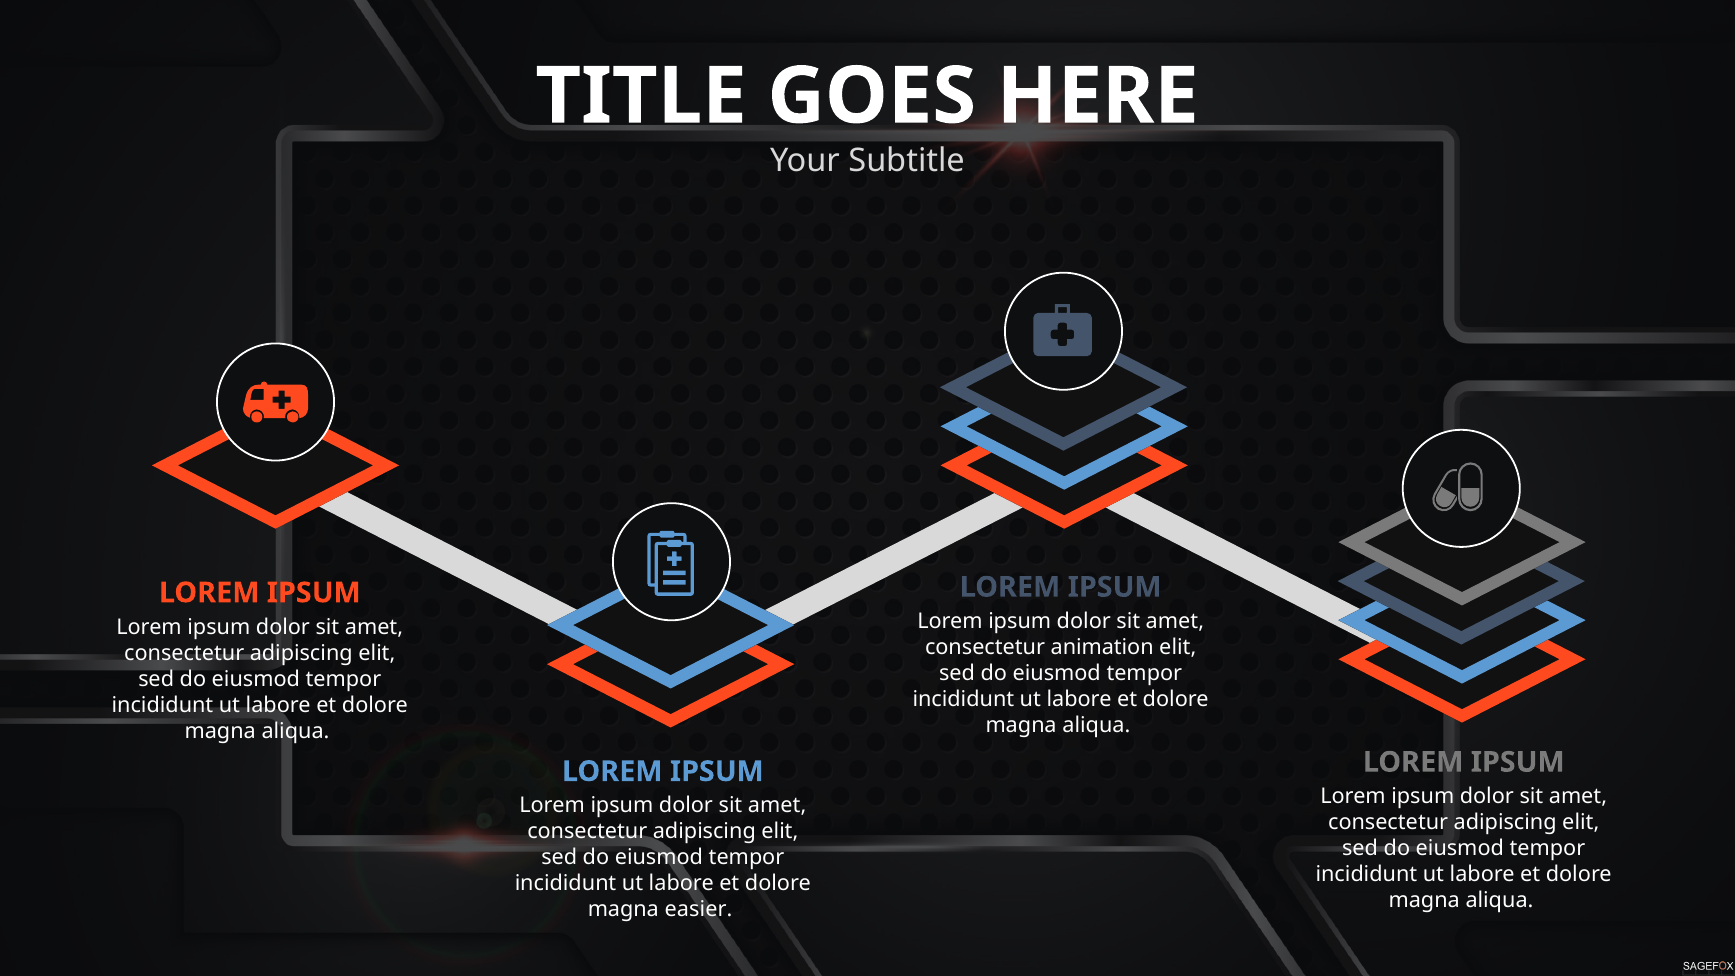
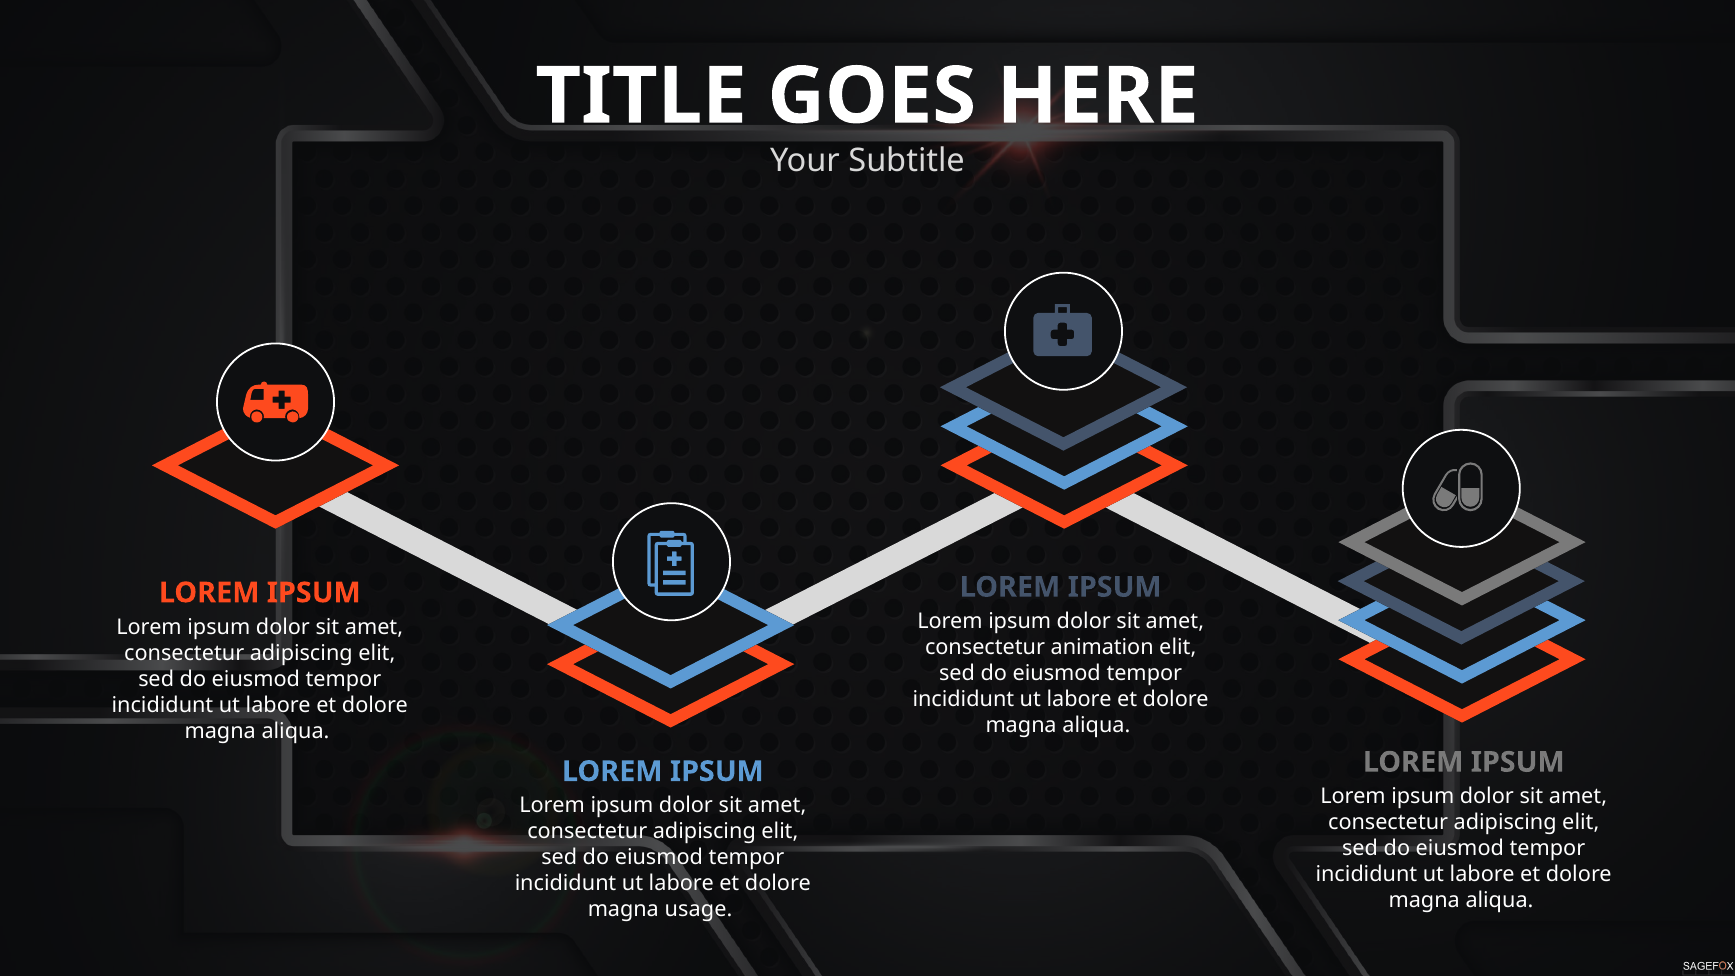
easier: easier -> usage (699, 910)
